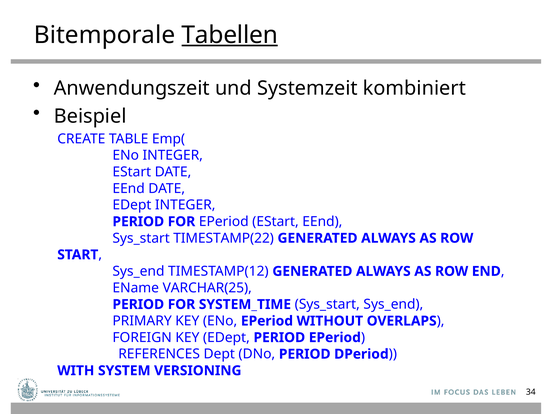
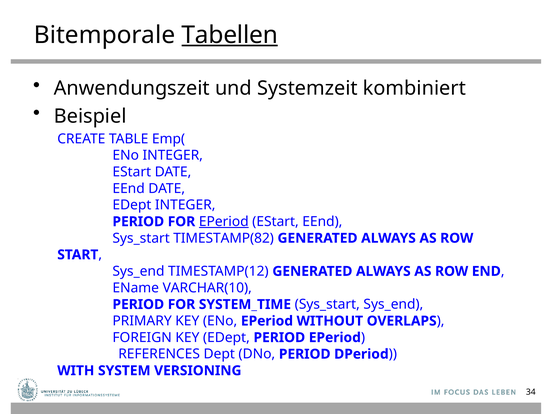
EPeriod underline: none -> present (224, 222)
TIMESTAMP(22: TIMESTAMP(22 -> TIMESTAMP(82 (224, 238)
VARCHAR(25: VARCHAR(25 -> VARCHAR(10 (207, 288)
